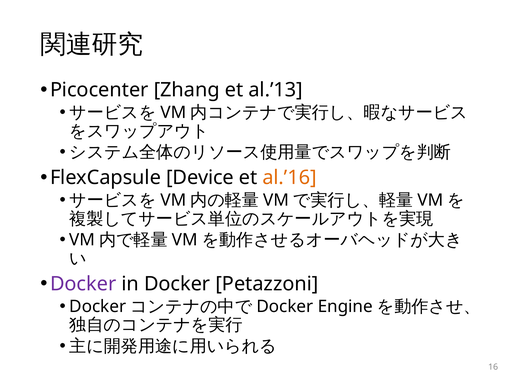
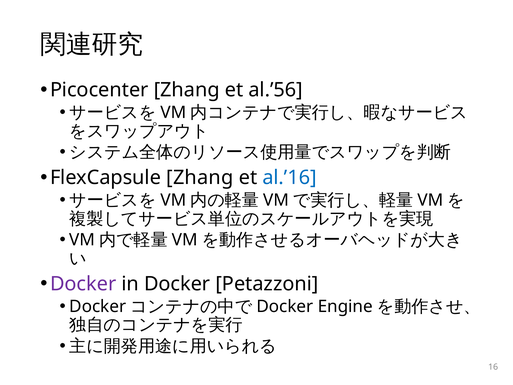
al.’13: al.’13 -> al.’56 (276, 90)
FlexCapsule Device: Device -> Zhang (200, 178)
al.’16 colour: orange -> blue (290, 178)
